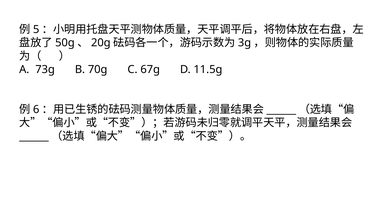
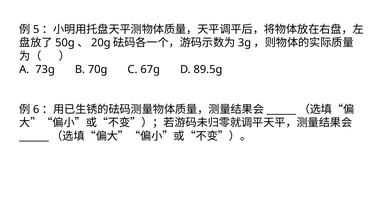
11.5g: 11.5g -> 89.5g (208, 70)
